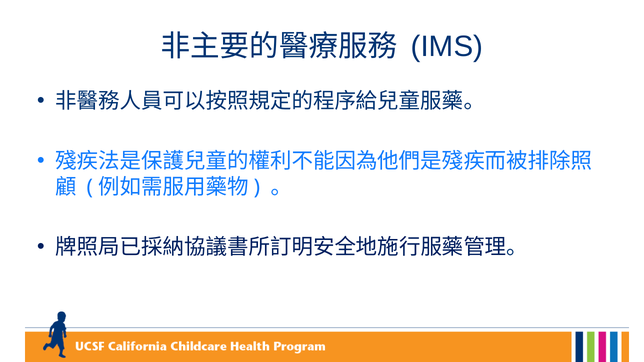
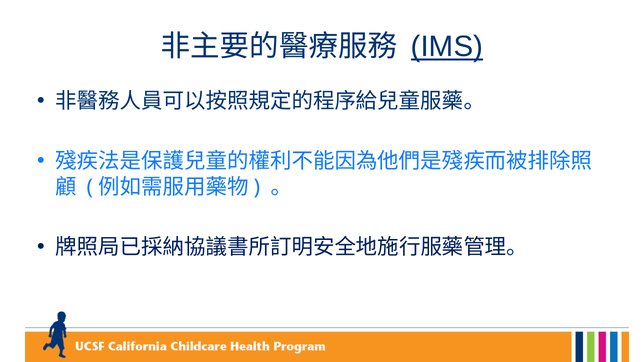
IMS underline: none -> present (447, 47)
